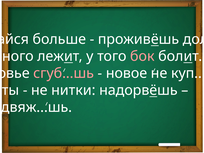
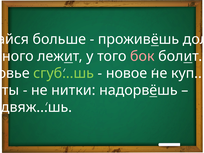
сгуб...шь colour: pink -> light green (64, 73)
